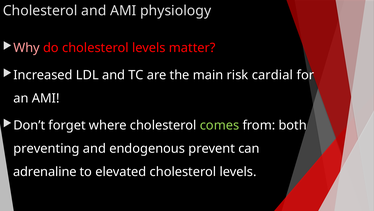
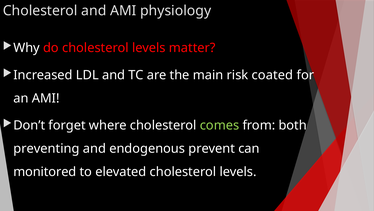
Why colour: pink -> white (27, 48)
cardial: cardial -> coated (272, 75)
adrenaline: adrenaline -> monitored (45, 171)
